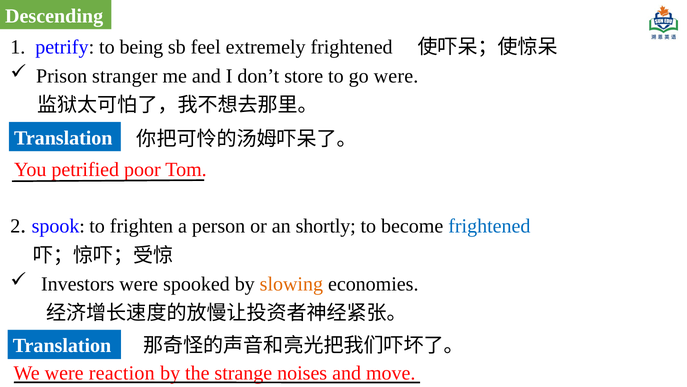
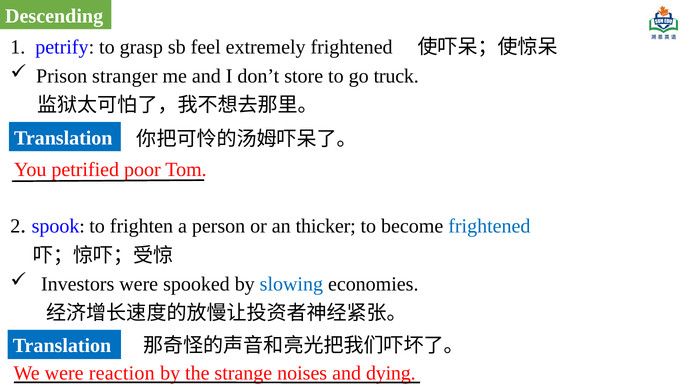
being: being -> grasp (141, 47)
go were: were -> truck (396, 76)
shortly: shortly -> thicker (326, 226)
slowing colour: orange -> blue (291, 284)
move: move -> dying (391, 373)
